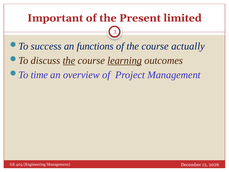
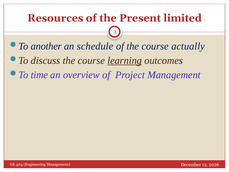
Important: Important -> Resources (55, 18)
success: success -> another (46, 46)
functions: functions -> schedule (95, 46)
the underline: present -> none (69, 60)
